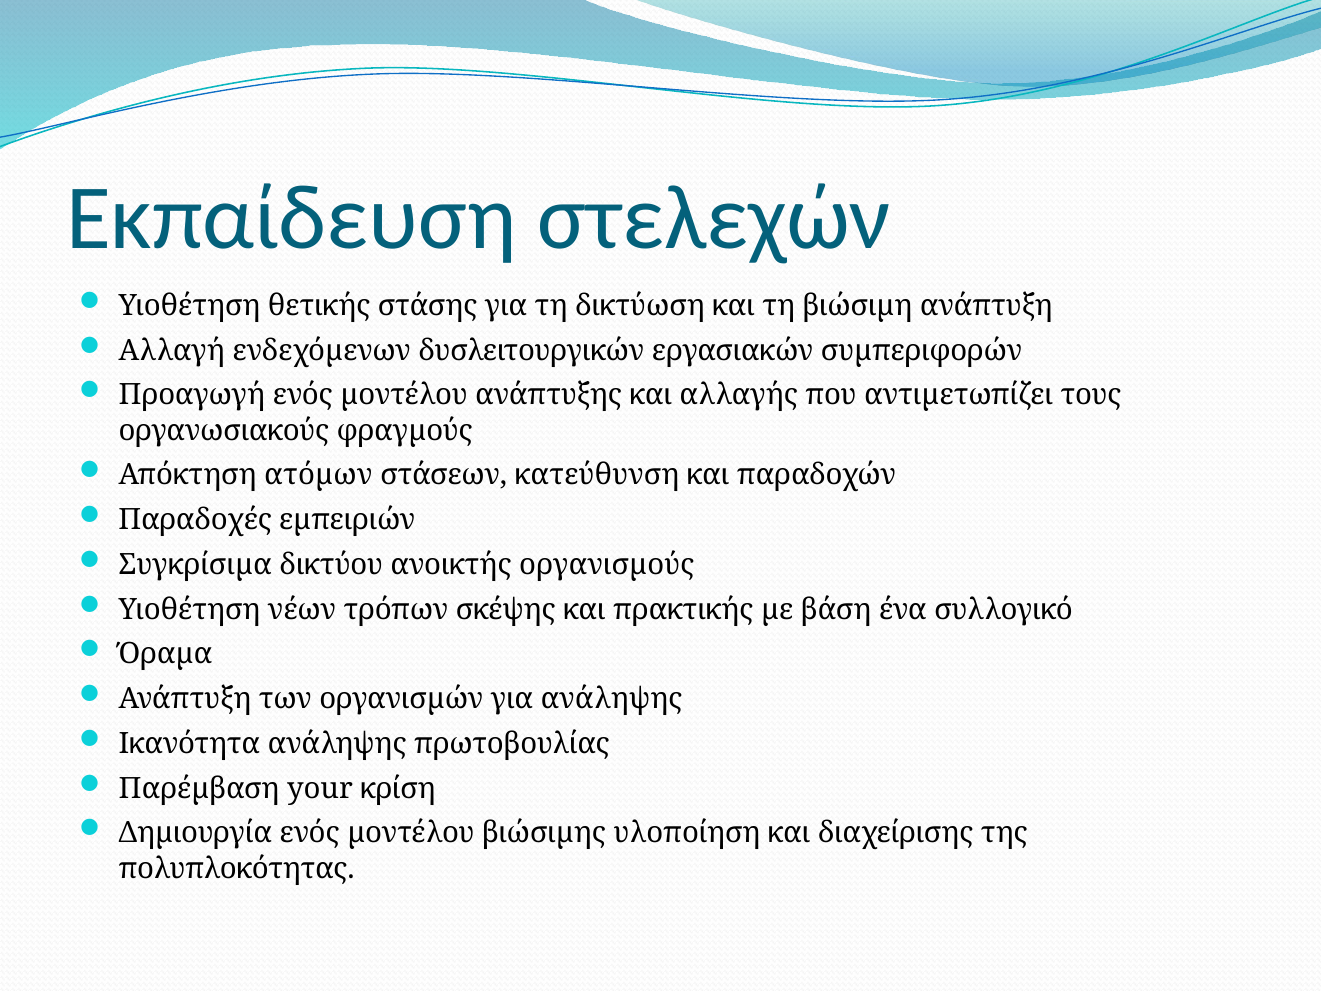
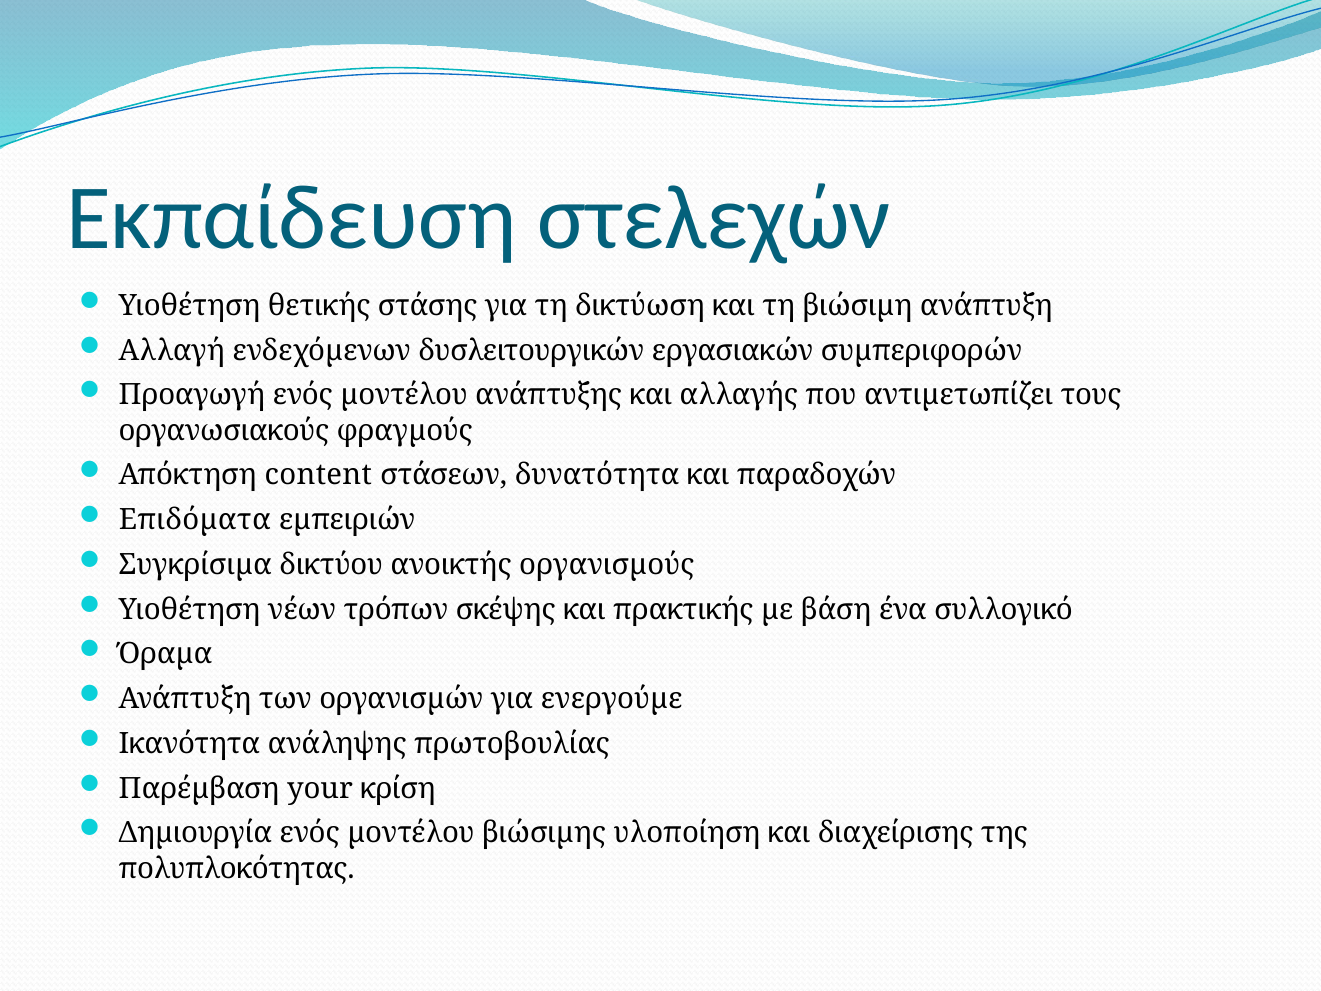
ατόµων: ατόµων -> content (318, 475)
κατεύθυνση: κατεύθυνση -> δυνατότητα (597, 475)
Παραδοχές: Παραδοχές -> Επιδόµατα (195, 520)
για ανάληψης: ανάληψης -> ενεργούµε (612, 699)
